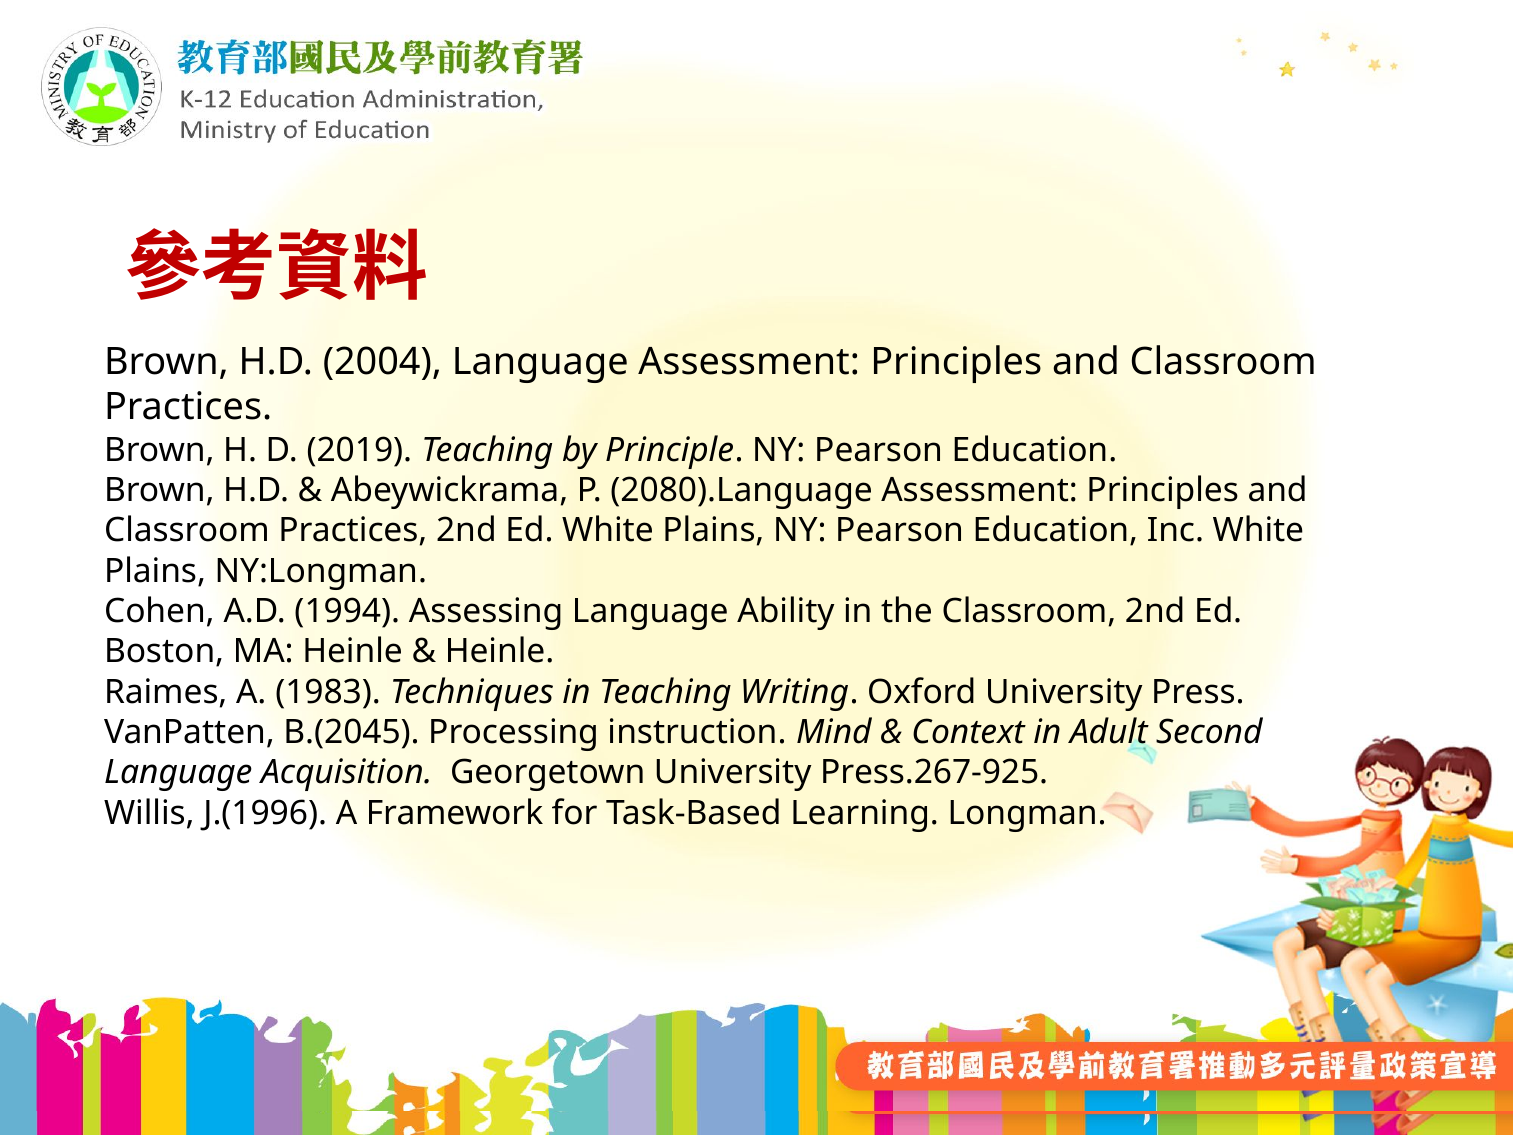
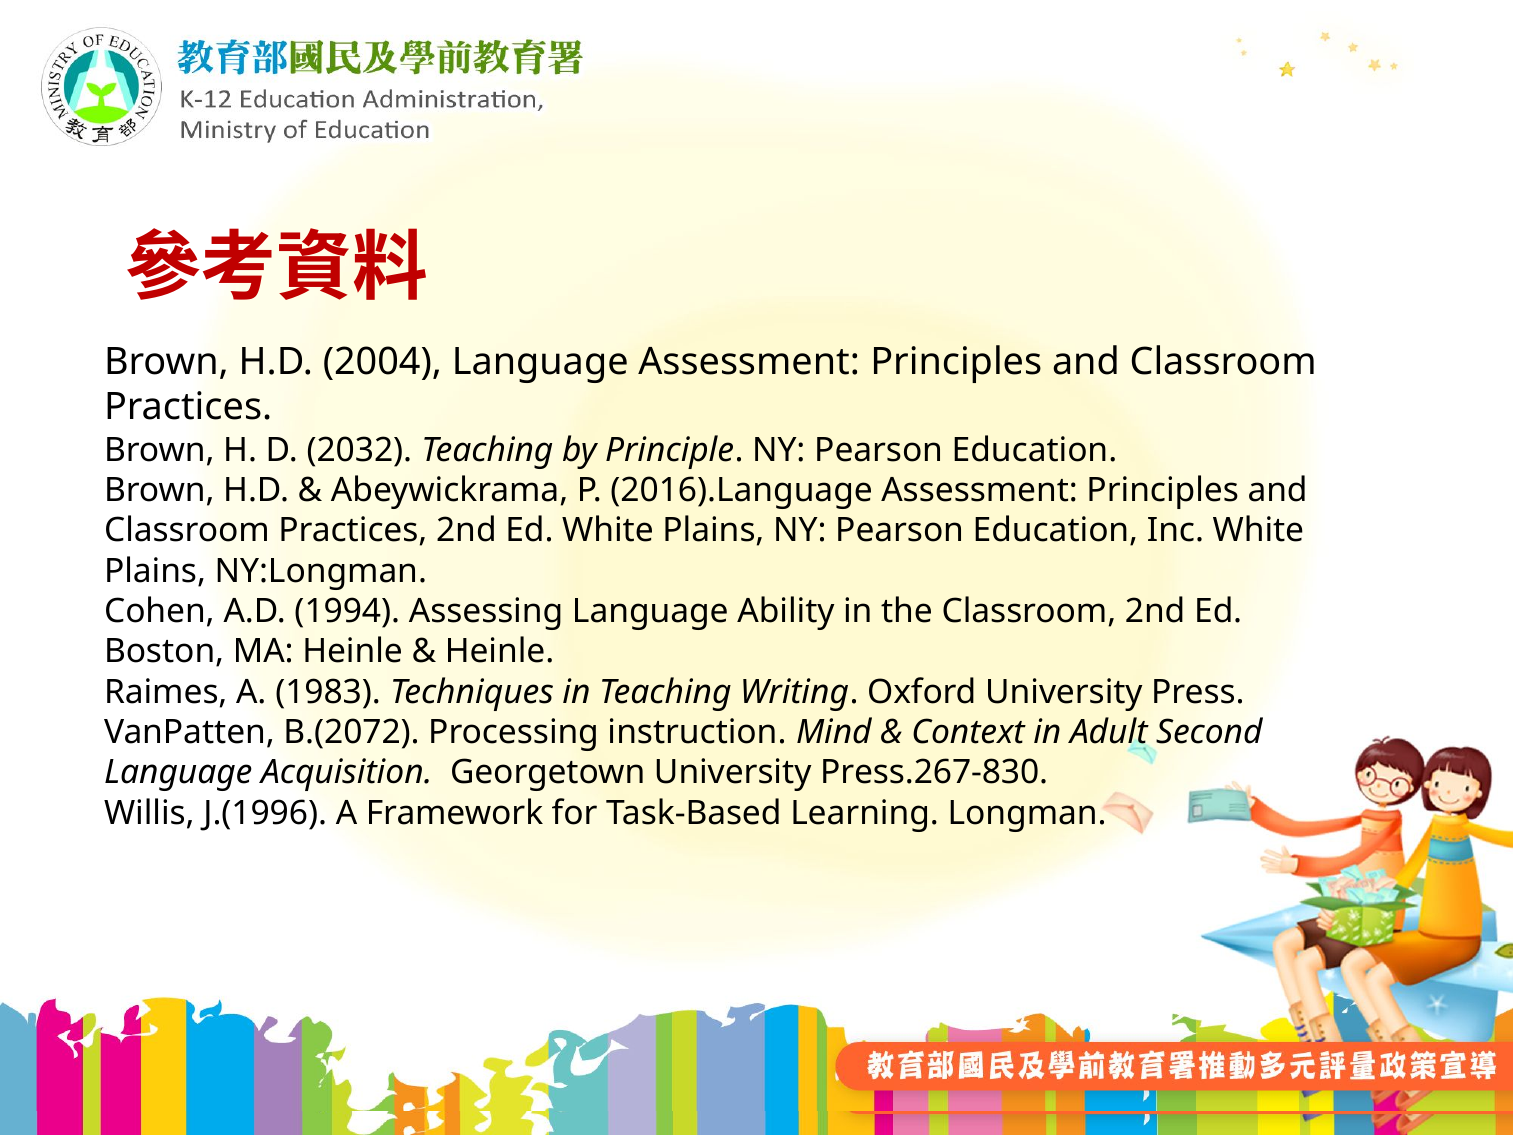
2019: 2019 -> 2032 (359, 450)
2080).Language: 2080).Language -> 2016).Language (742, 490)
B.(2045: B.(2045 -> B.(2072 (352, 732)
Press.267-925: Press.267-925 -> Press.267-830 (934, 772)
